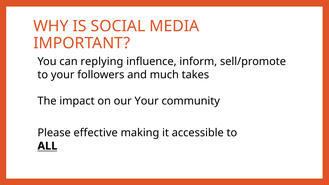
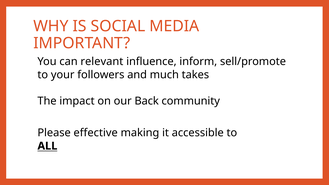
replying: replying -> relevant (102, 62)
our Your: Your -> Back (147, 101)
